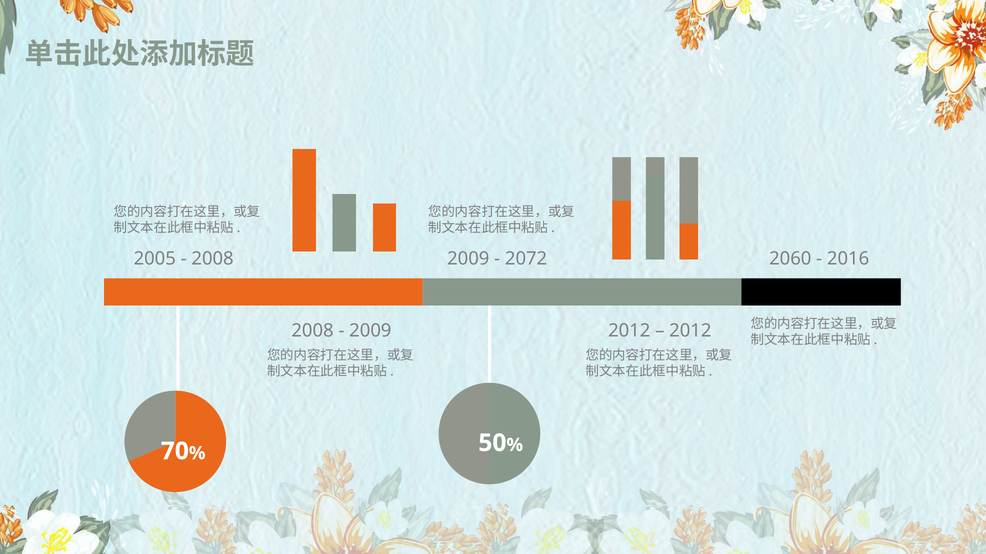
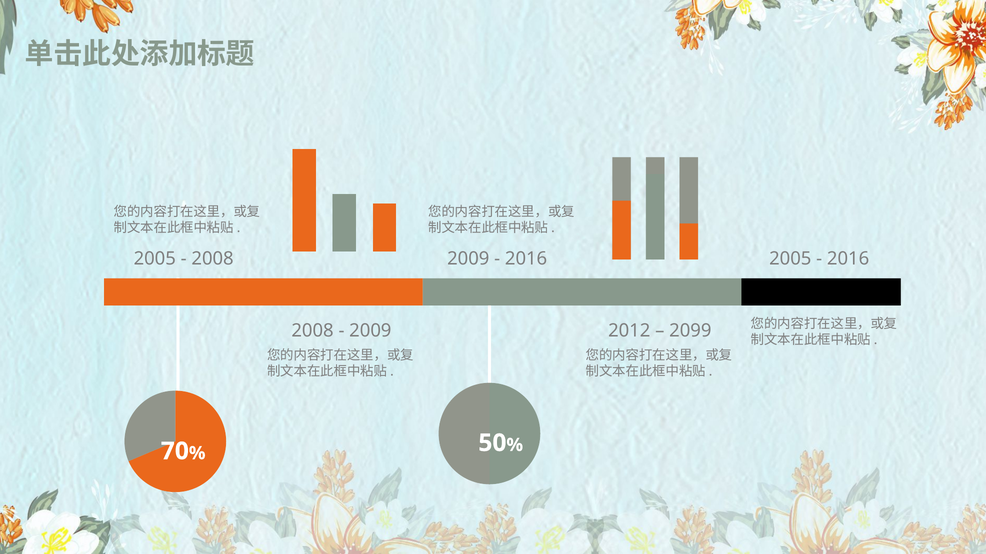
2060: 2060 -> 2005 (790, 259)
2072: 2072 -> 2016 (526, 259)
2012: 2012 -> 2099 (690, 331)
